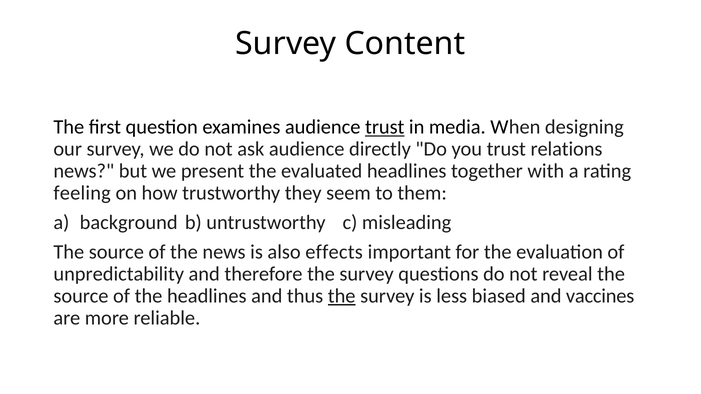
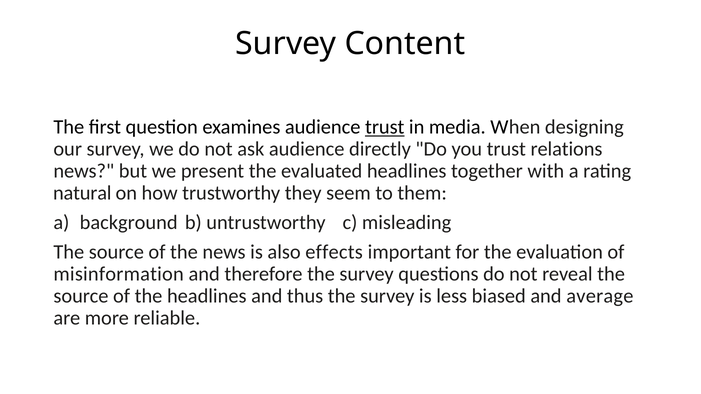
feeling: feeling -> natural (82, 193)
unpredictability: unpredictability -> misinformation (119, 274)
the underline: present -> none (342, 296)
vaccines: vaccines -> average (600, 296)
